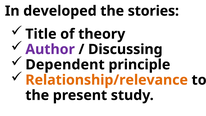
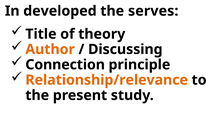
stories: stories -> serves (153, 11)
Author colour: purple -> orange (50, 49)
Dependent: Dependent -> Connection (65, 65)
